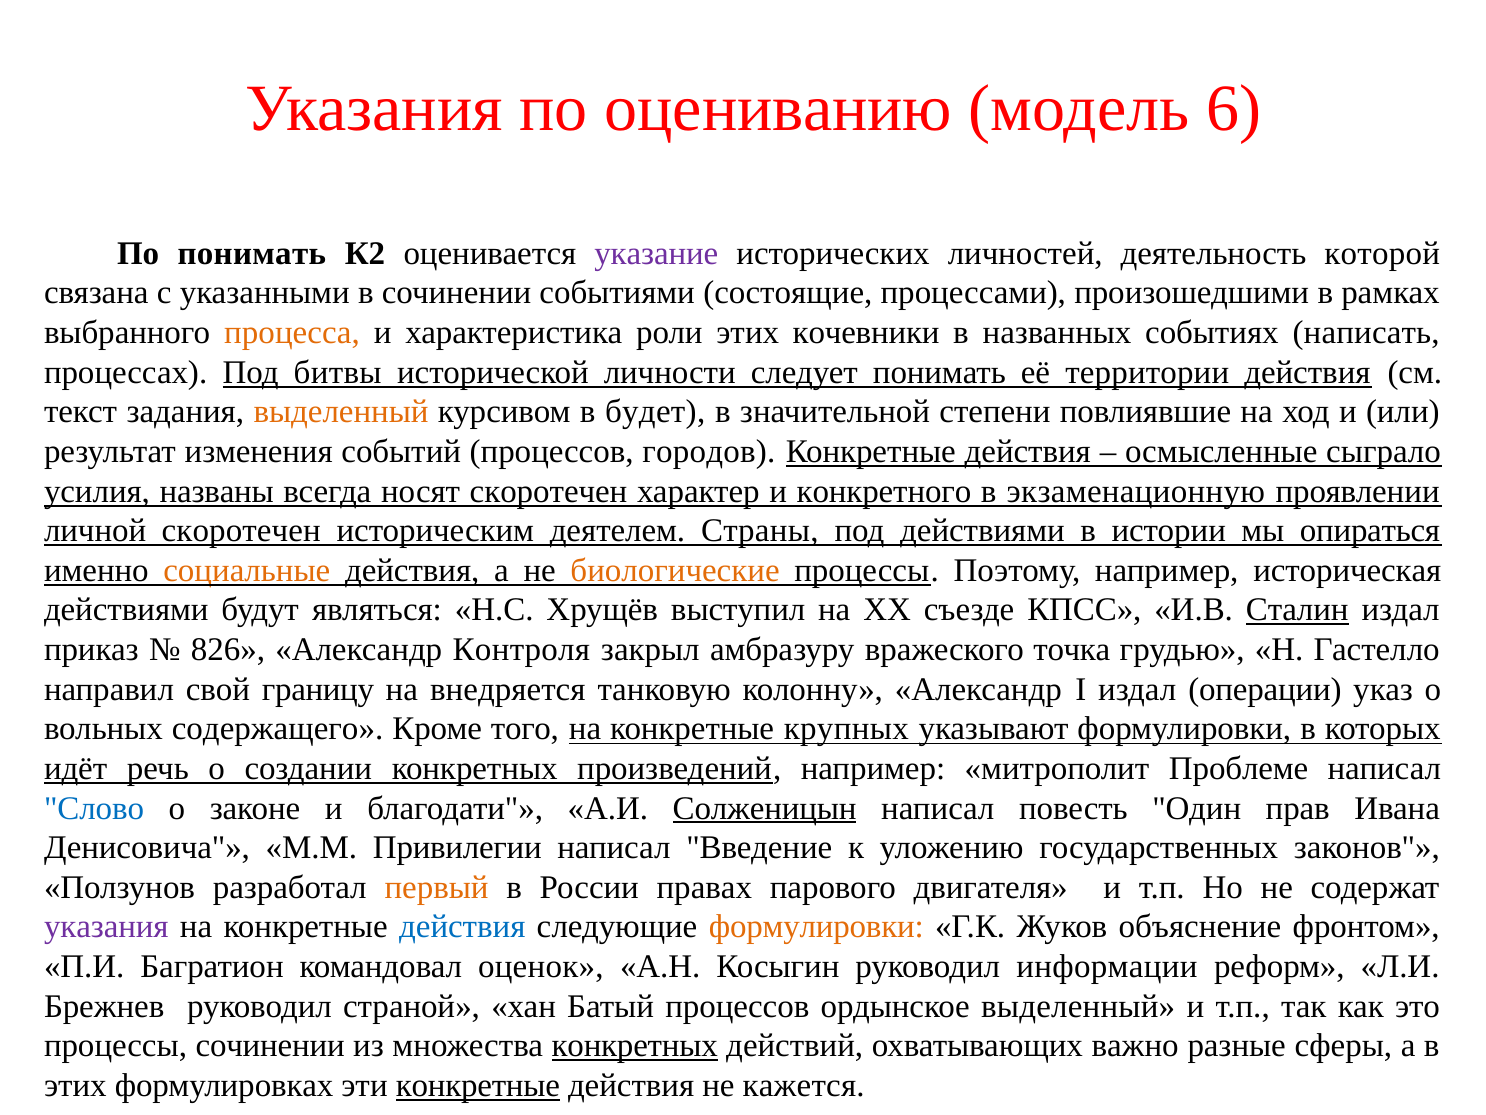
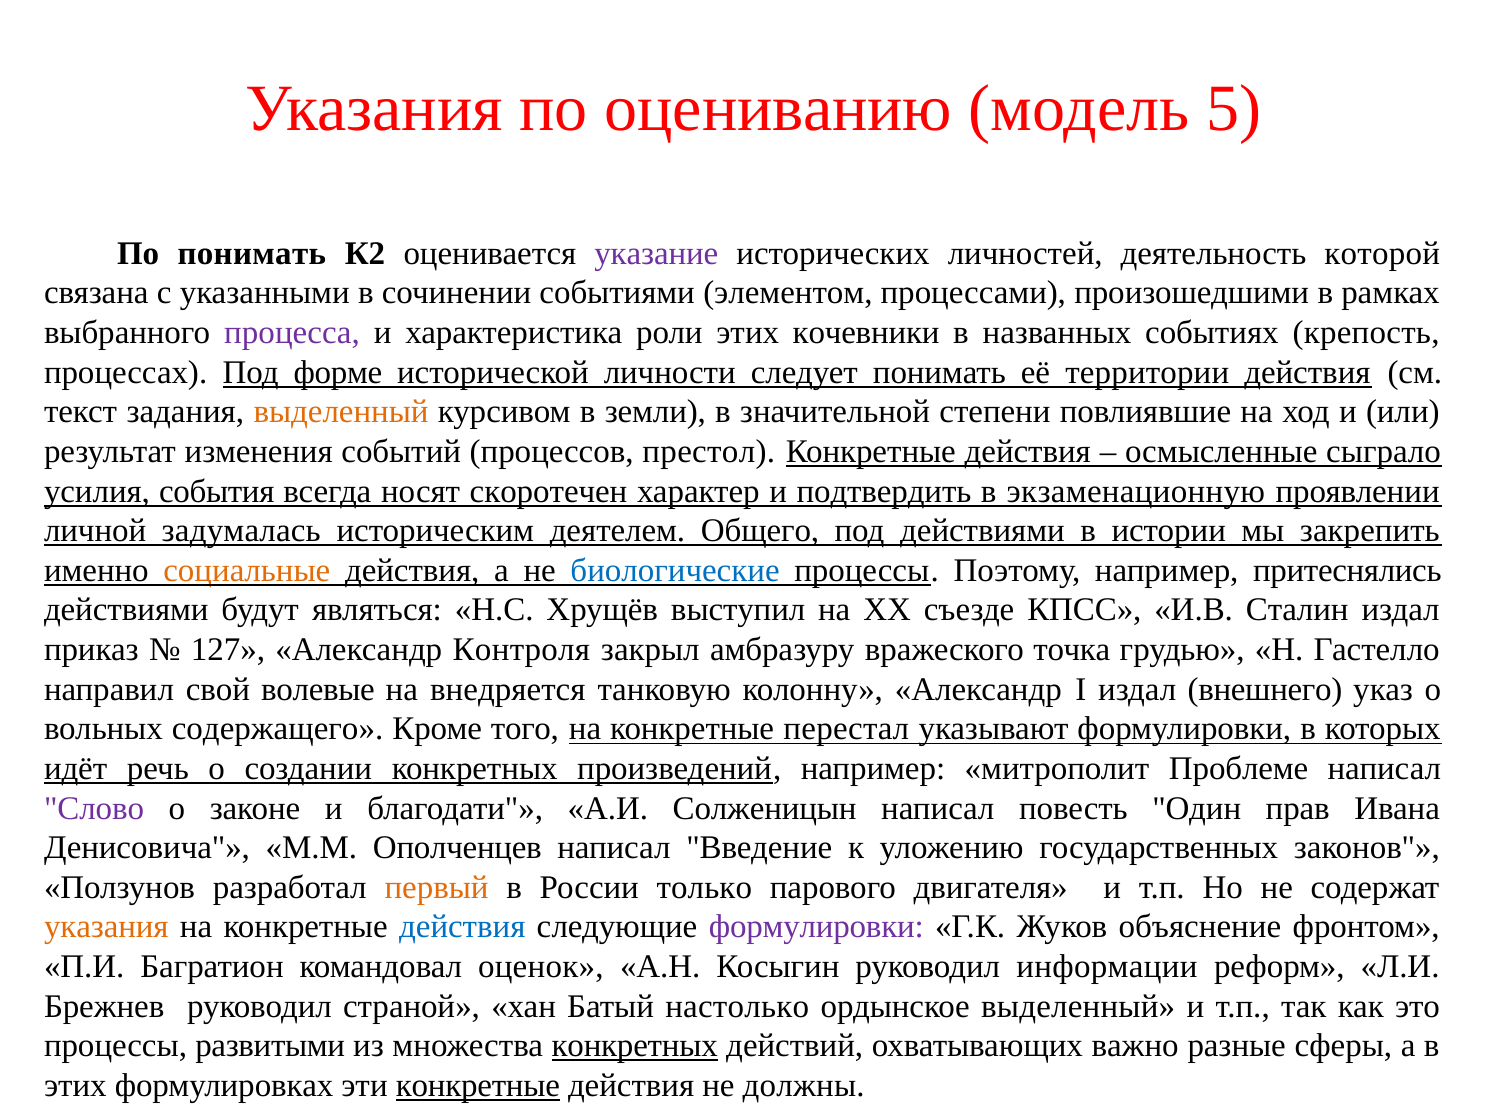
6: 6 -> 5 (1234, 109)
состоящие: состоящие -> элементом (788, 293)
процесса colour: orange -> purple (292, 332)
написать: написать -> крепость (1366, 332)
битвы: битвы -> форме (338, 372)
будет: будет -> земли (655, 412)
городов: городов -> престол (709, 451)
названы: названы -> события (217, 491)
конкретного: конкретного -> подтвердить (884, 491)
личной скоротечен: скоротечен -> задумалась (241, 531)
Страны: Страны -> Общего (760, 531)
опираться: опираться -> закрепить (1370, 531)
биологические colour: orange -> blue (675, 570)
историческая: историческая -> притеснялись (1347, 570)
Сталин underline: present -> none (1297, 610)
826: 826 -> 127 (228, 649)
границу: границу -> волевые (318, 689)
операции: операции -> внешнего (1265, 689)
крупных: крупных -> перестал (846, 729)
Слово colour: blue -> purple (94, 808)
Солженицын underline: present -> none (765, 808)
Привилегии: Привилегии -> Ополченцев (457, 847)
правах: правах -> только (704, 887)
указания colour: purple -> orange (106, 927)
формулировки colour: orange -> purple (816, 927)
Батый процессов: процессов -> настолько (737, 1006)
процессы сочинении: сочинении -> развитыми (270, 1045)
кажется: кажется -> должны (804, 1085)
